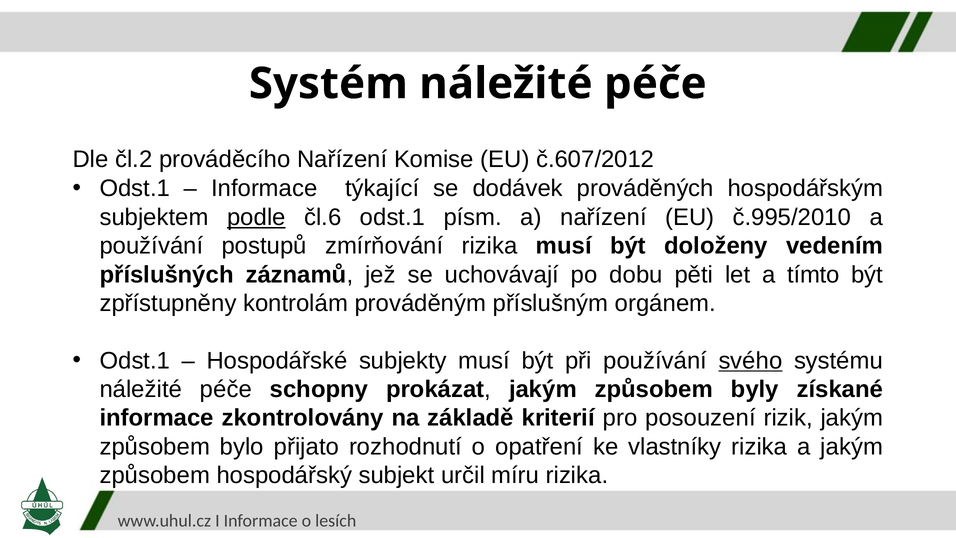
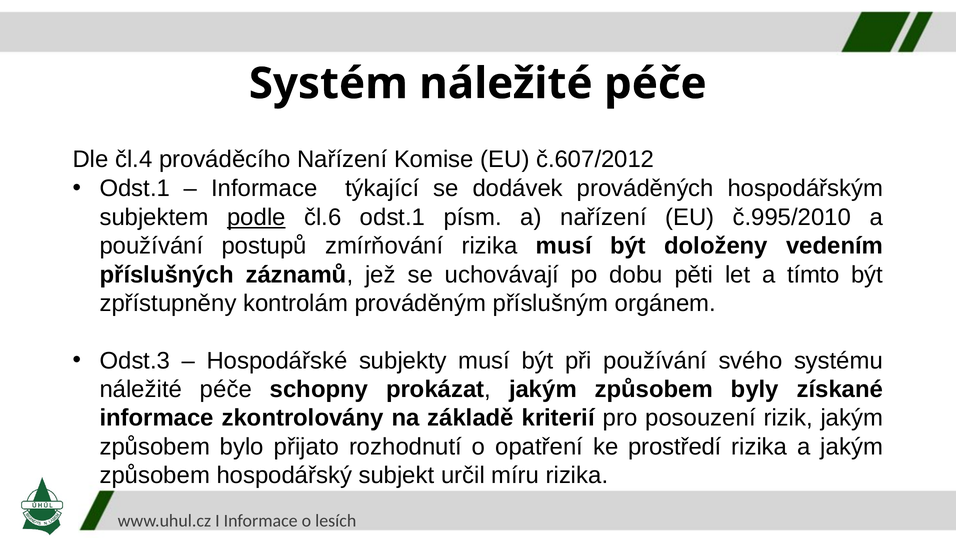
čl.2: čl.2 -> čl.4 (134, 159)
Odst.1: Odst.1 -> Odst.3 (135, 361)
svého underline: present -> none (750, 361)
vlastníky: vlastníky -> prostředí (675, 447)
